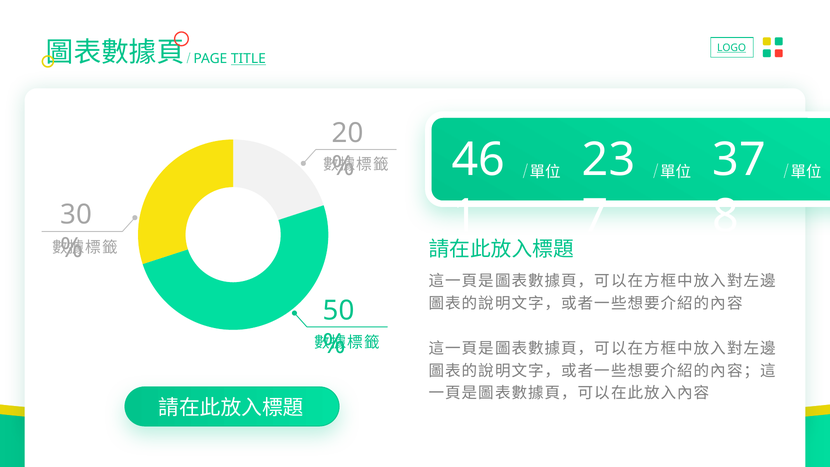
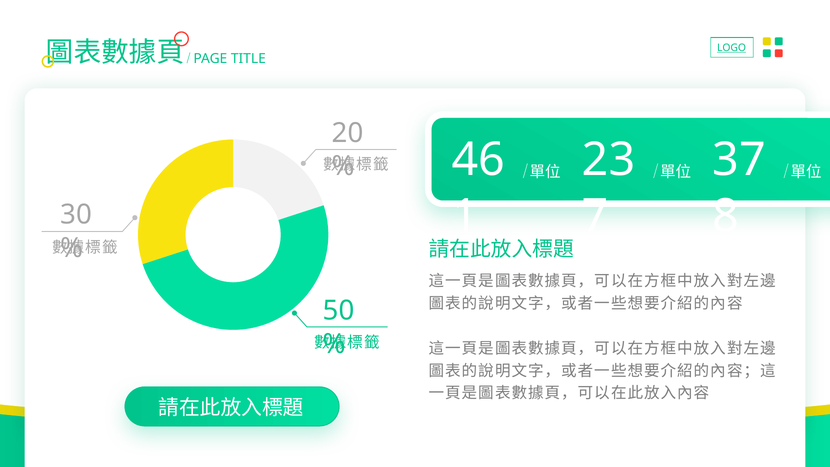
TITLE underline: present -> none (248, 59)
